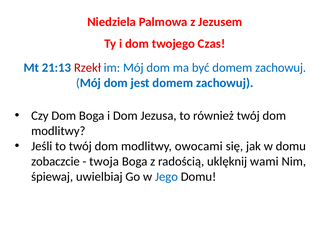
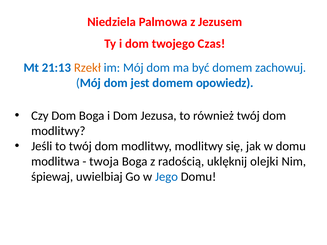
Rzekł colour: red -> orange (87, 68)
jest domem zachowuj: zachowuj -> opowiedz (225, 83)
modlitwy owocami: owocami -> modlitwy (199, 146)
zobaczcie: zobaczcie -> modlitwa (55, 162)
wami: wami -> olejki (264, 162)
